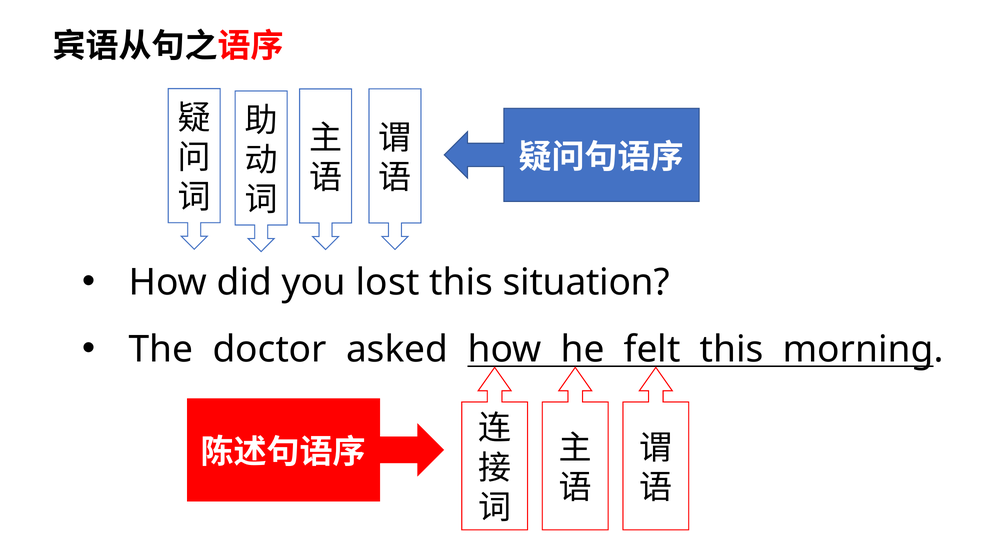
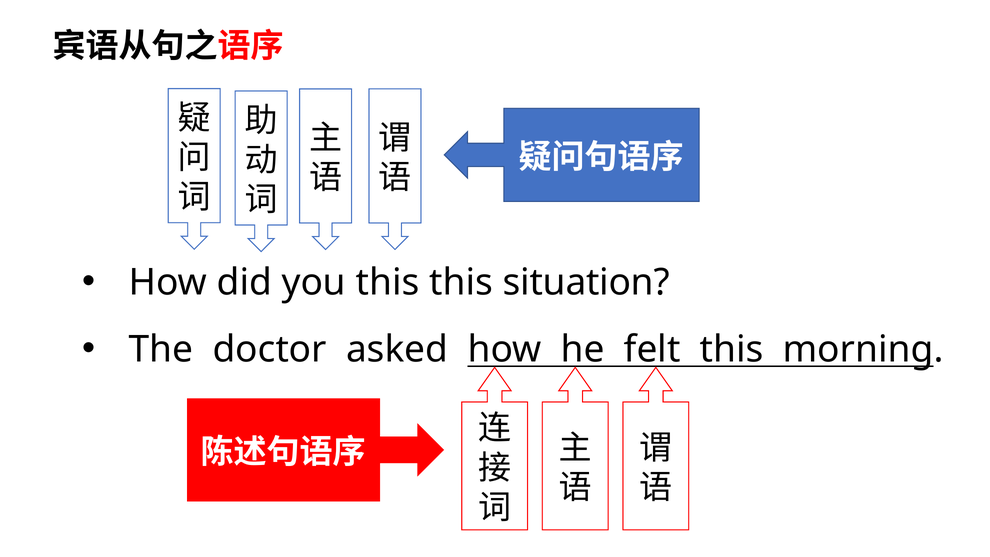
you lost: lost -> this (388, 282)
